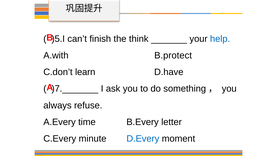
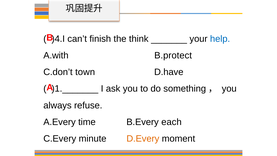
)5.I: )5.I -> )4.I (58, 39)
learn: learn -> town (85, 72)
)7._______: )7._______ -> )1._______ (75, 89)
letter: letter -> each (171, 122)
D.Every colour: blue -> orange (143, 138)
